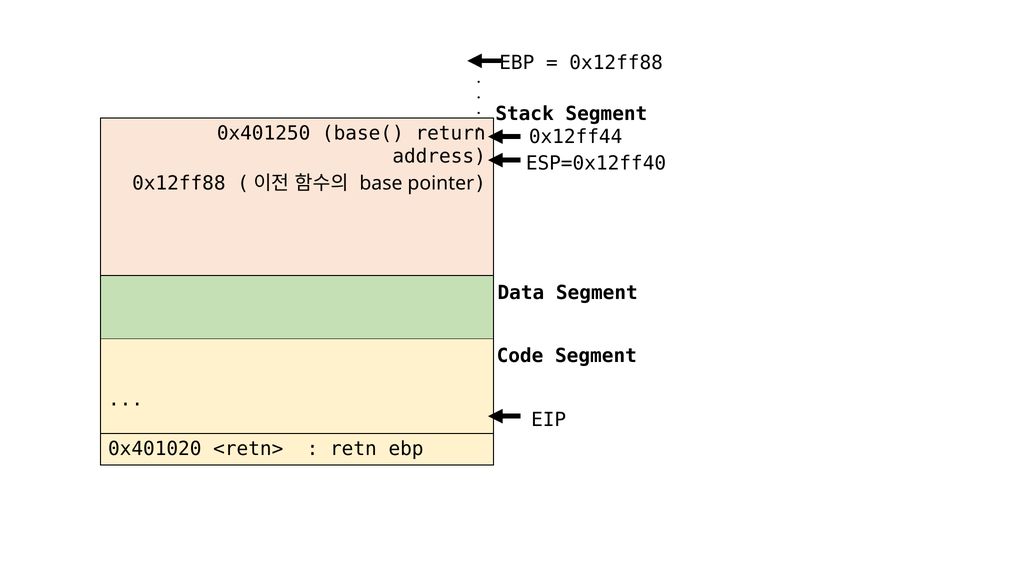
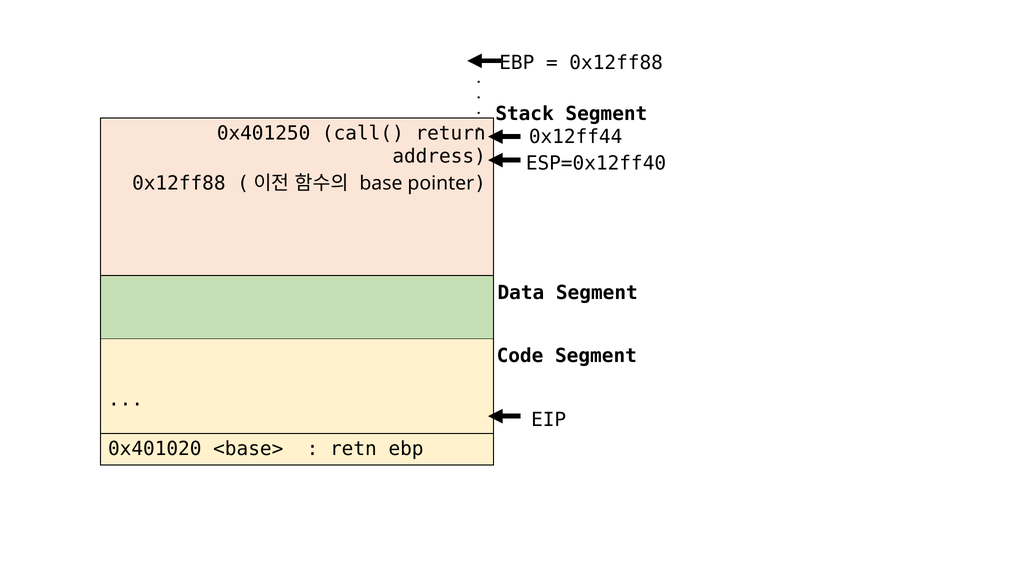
base(: base( -> call( (363, 134)
<retn>: <retn> -> <base> (248, 449)
